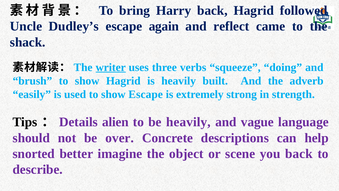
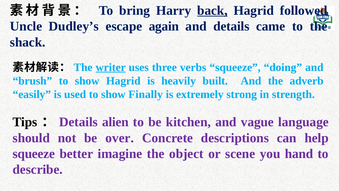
back underline: none -> present (212, 10)
and reflect: reflect -> details (231, 26)
show Escape: Escape -> Finally (146, 94)
be heavily: heavily -> kitchen (188, 122)
snorted: snorted -> squeeze (34, 154)
you back: back -> hand (299, 154)
